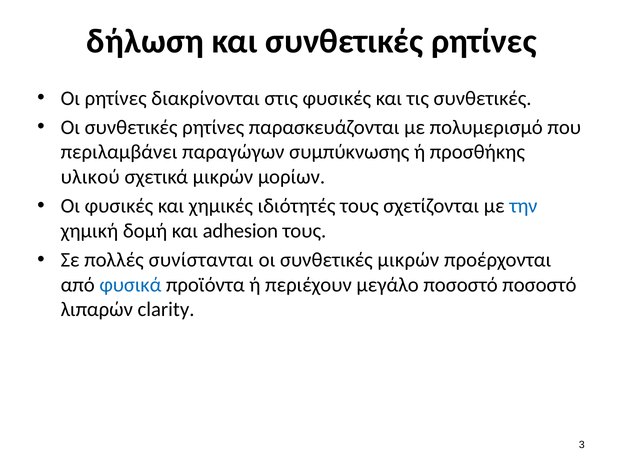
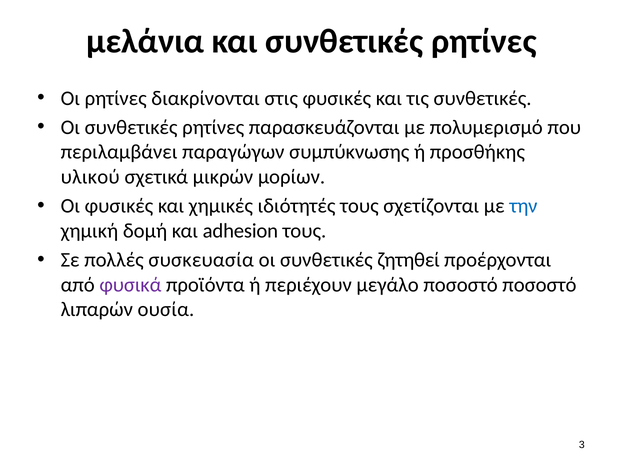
δήλωση: δήλωση -> μελάνια (145, 41)
συνίστανται: συνίστανται -> συσκευασία (201, 260)
συνθετικές μικρών: μικρών -> ζητηθεί (409, 260)
φυσικά colour: blue -> purple (130, 285)
clarity: clarity -> ουσία (166, 310)
